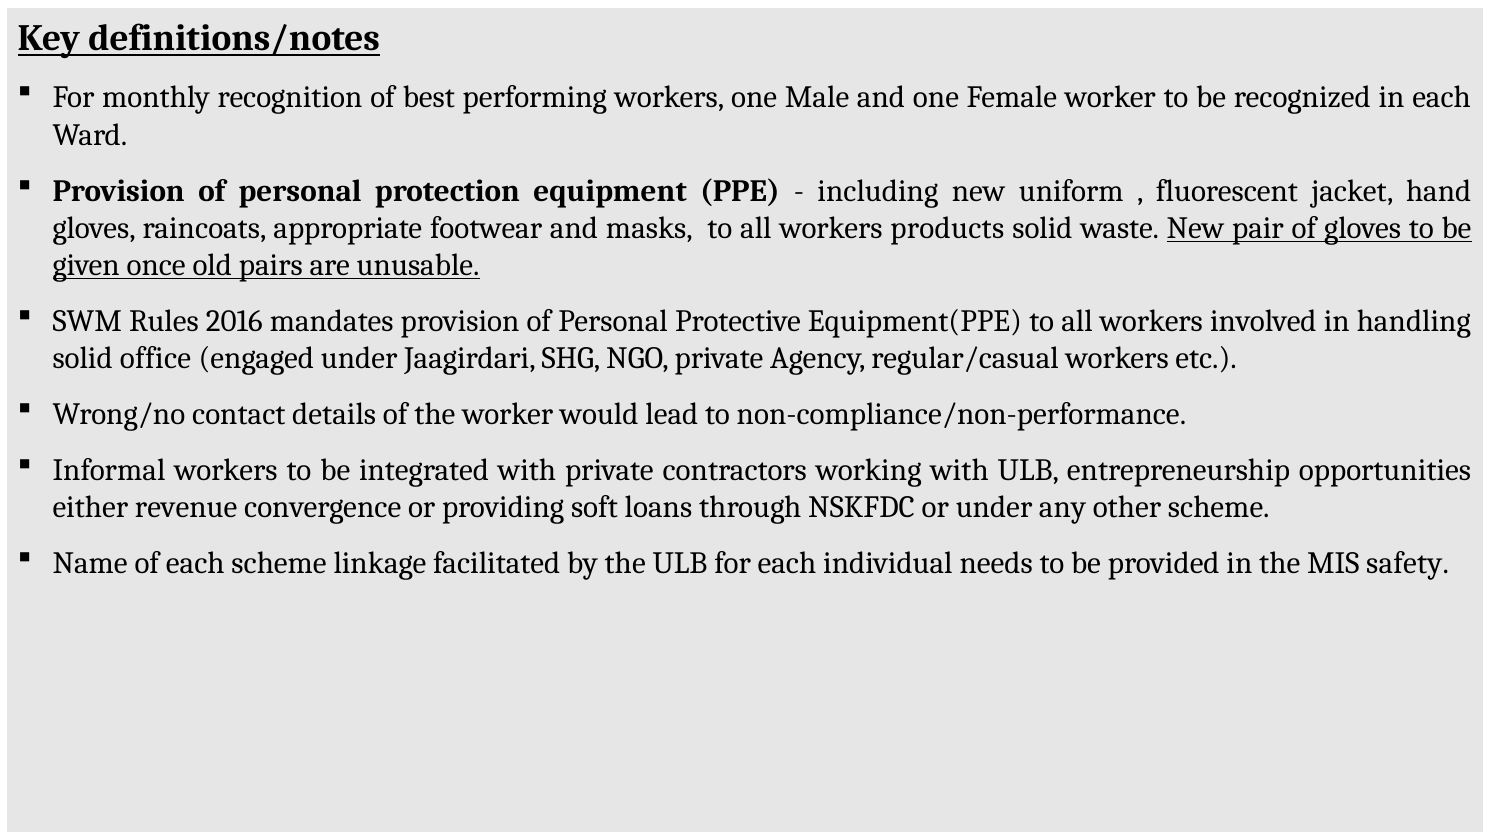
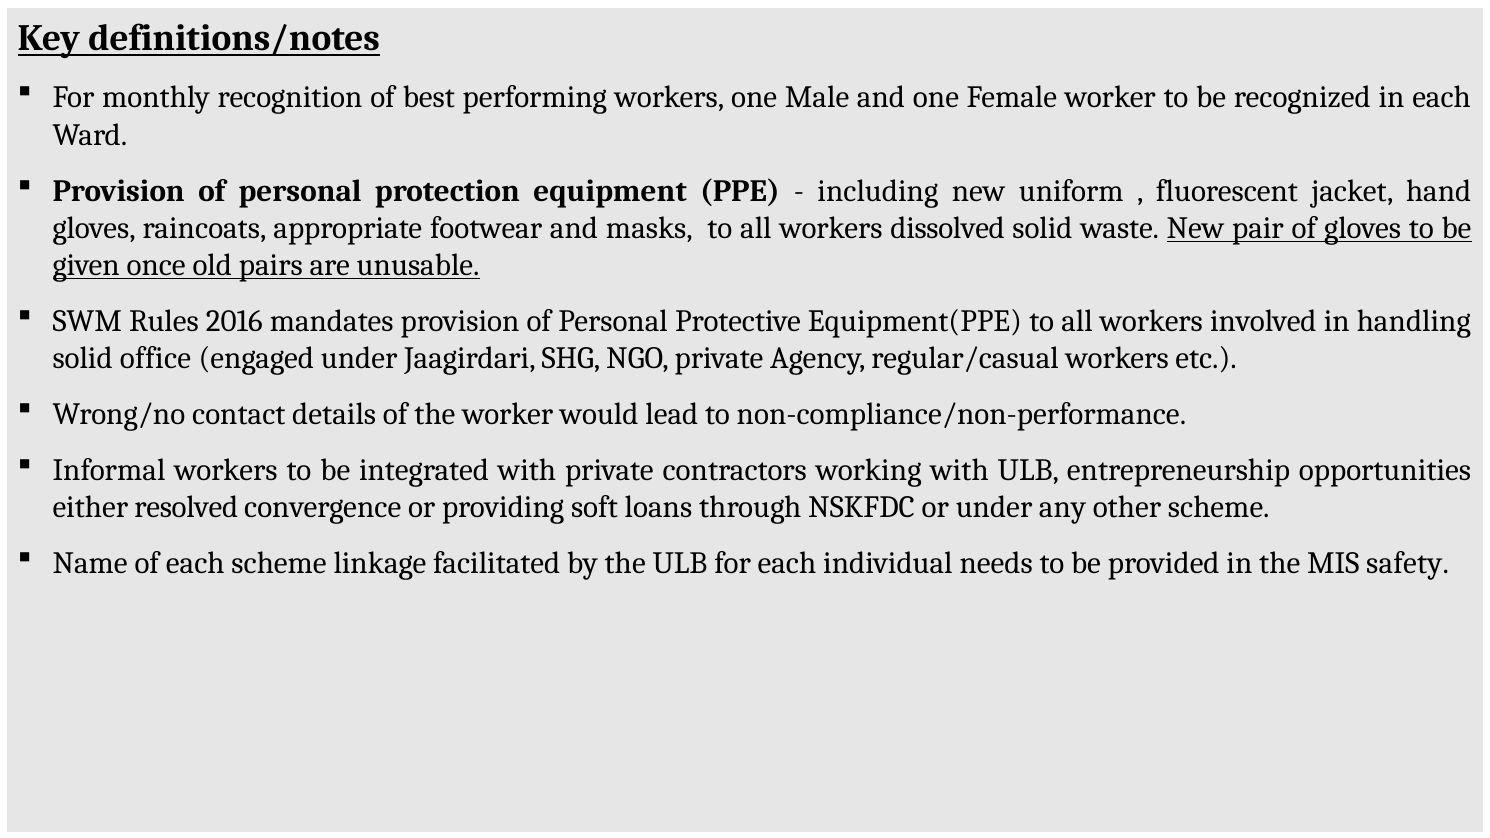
products: products -> dissolved (948, 228)
revenue: revenue -> resolved (186, 508)
